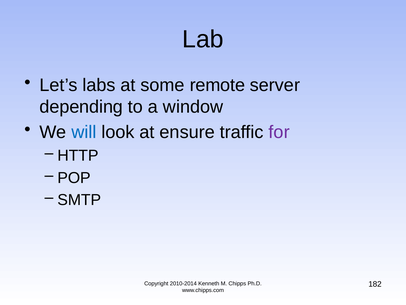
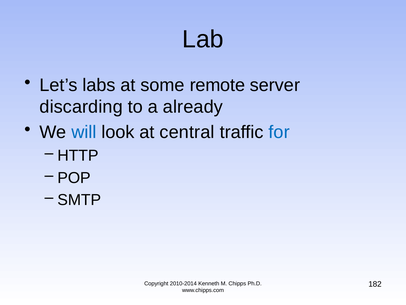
depending: depending -> discarding (81, 107)
window: window -> already (193, 107)
ensure: ensure -> central (187, 132)
for colour: purple -> blue (279, 132)
